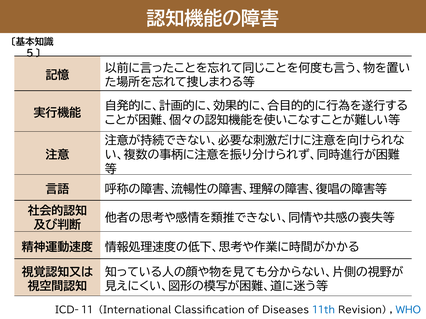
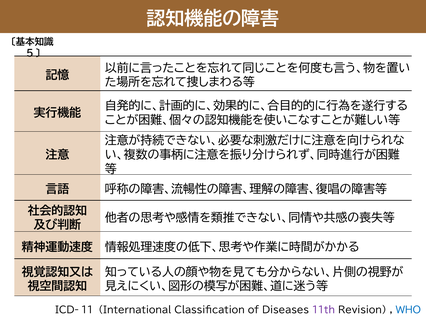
11th colour: blue -> purple (324, 311)
